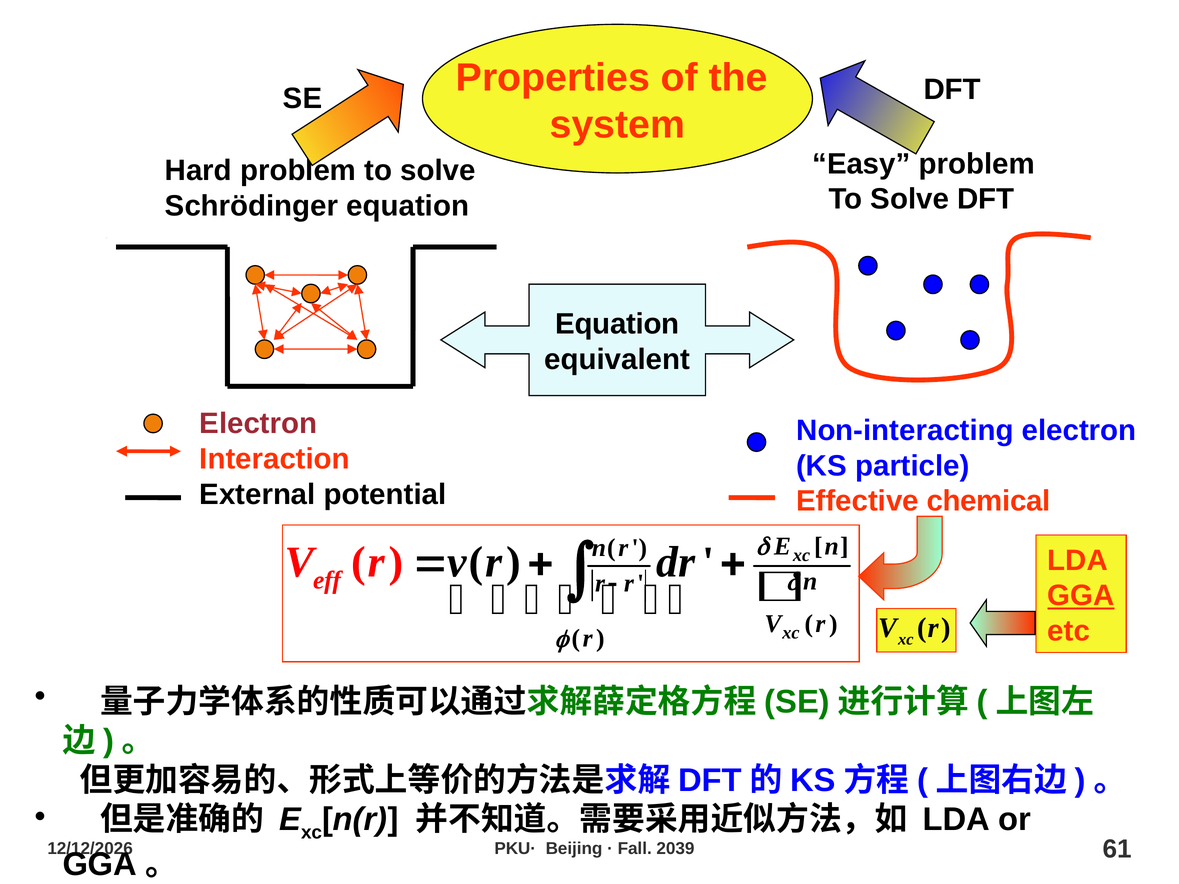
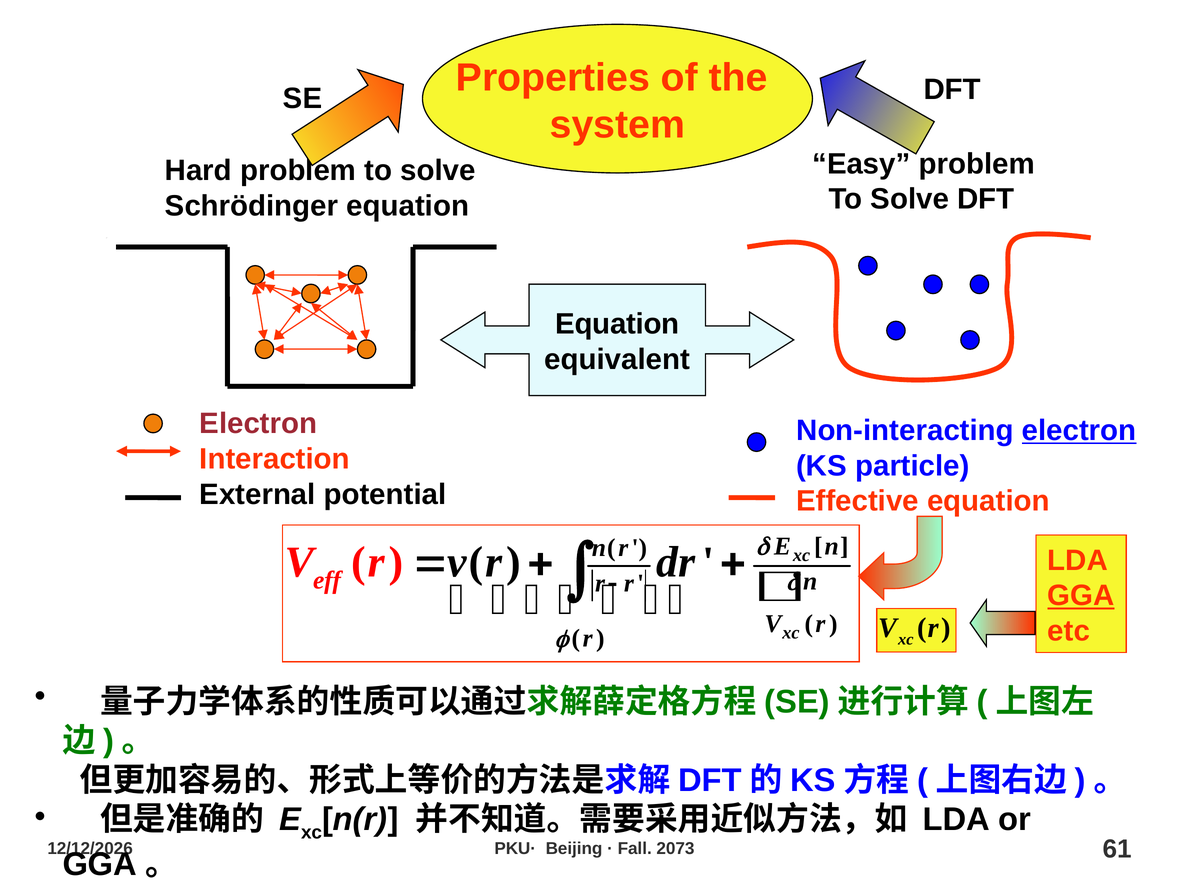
electron underline: none -> present (1079, 431)
Effective chemical: chemical -> equation (988, 501)
2039: 2039 -> 2073 (676, 849)
